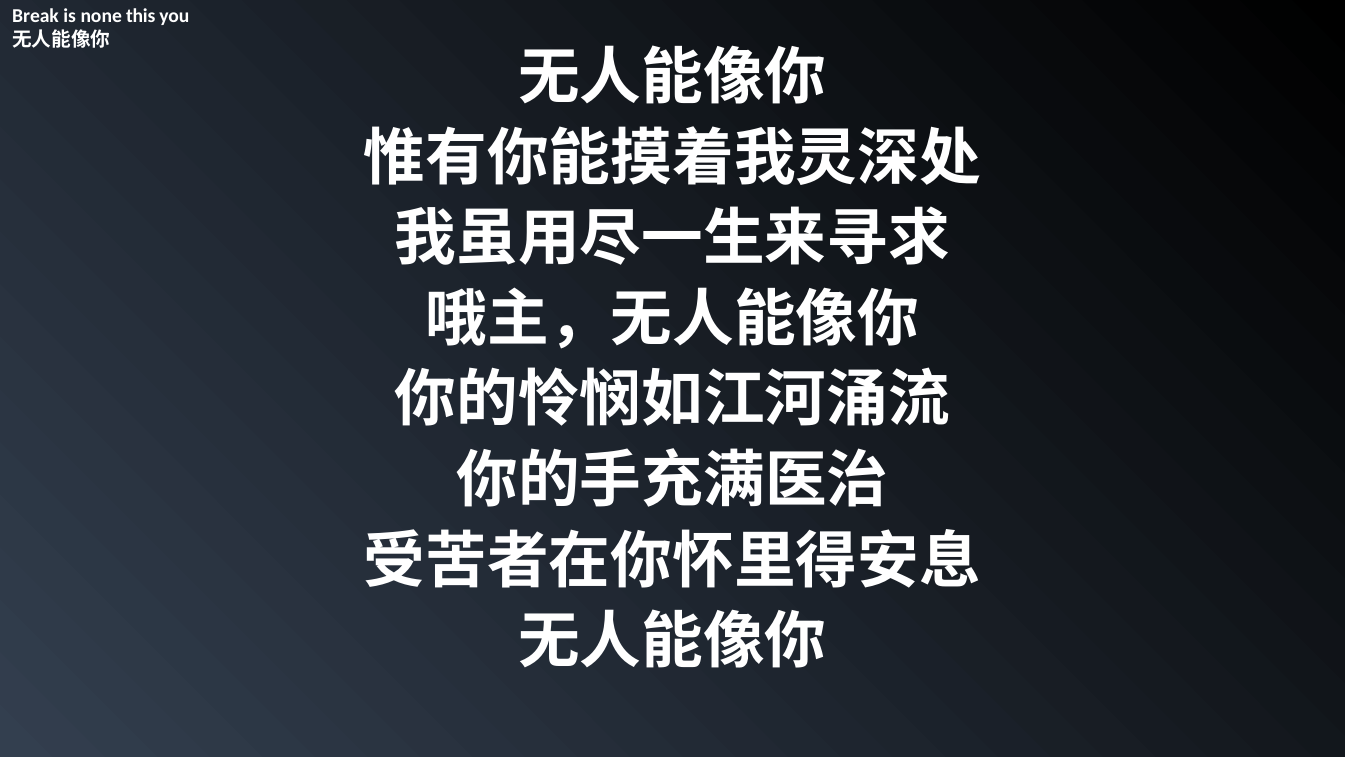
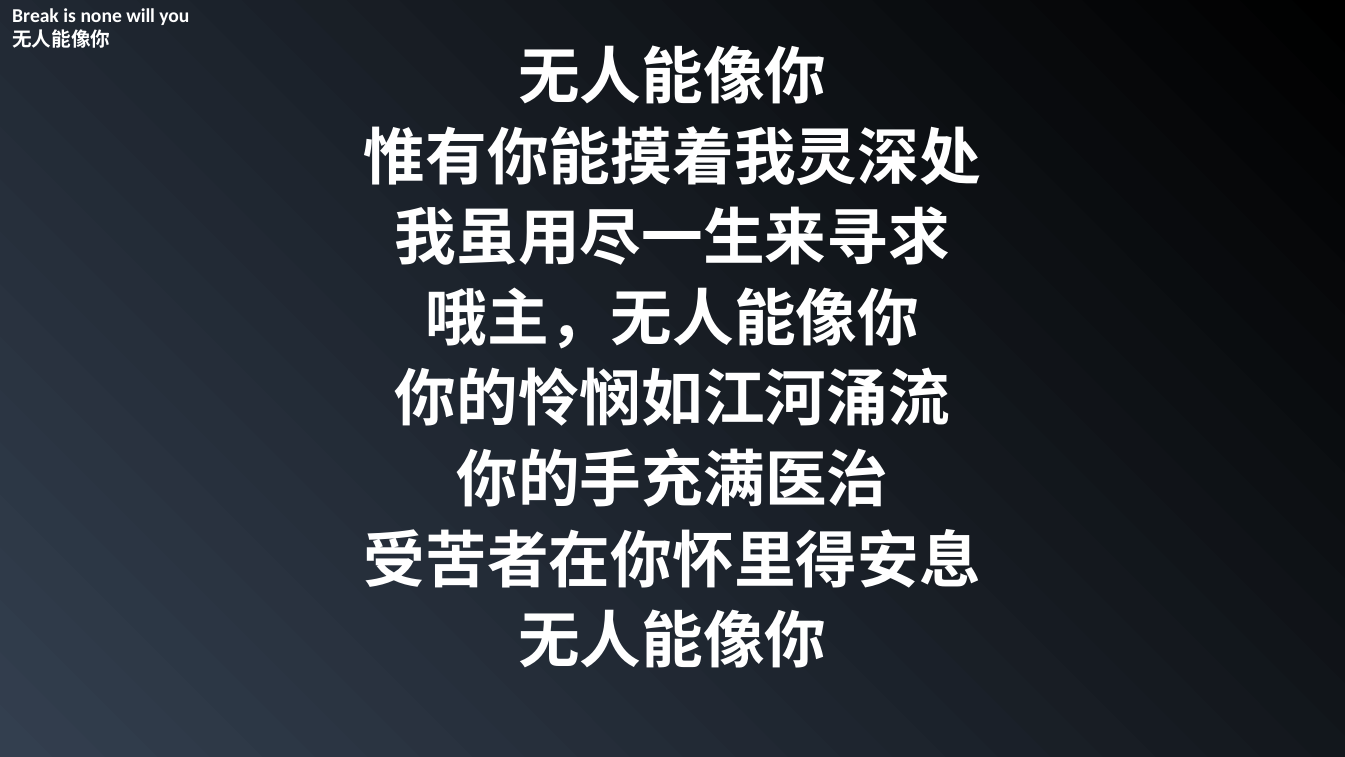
this: this -> will (141, 16)
